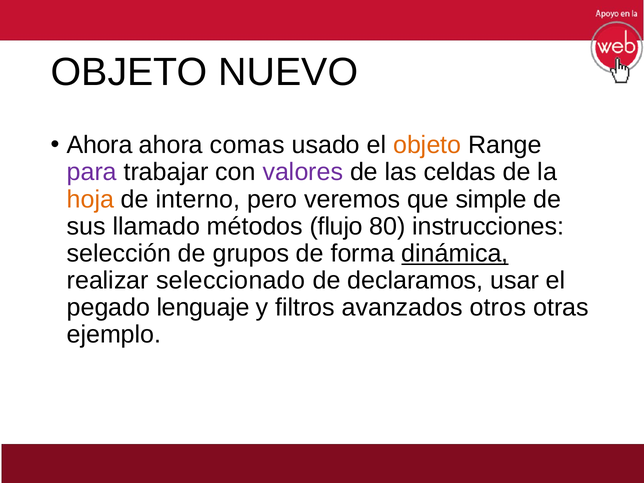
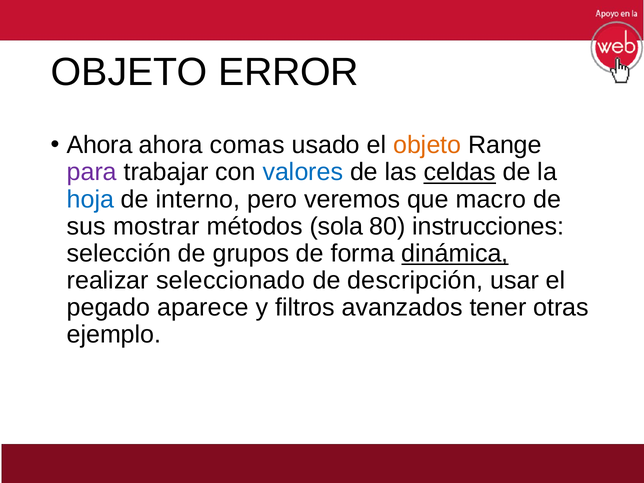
NUEVO: NUEVO -> ERROR (288, 72)
valores colour: purple -> blue (303, 172)
celdas underline: none -> present (460, 172)
hoja colour: orange -> blue (90, 199)
simple: simple -> macro (491, 199)
llamado: llamado -> mostrar (156, 226)
flujo: flujo -> sola (336, 226)
declaramos: declaramos -> descripción (415, 280)
lenguaje: lenguaje -> aparece (203, 307)
otros: otros -> tener (498, 307)
